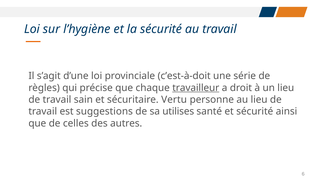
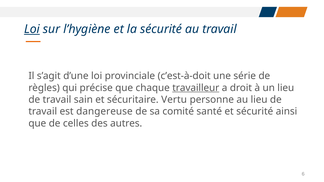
Loi underline: none -> present (32, 29)
suggestions: suggestions -> dangereuse (104, 112)
utilises: utilises -> comité (178, 112)
